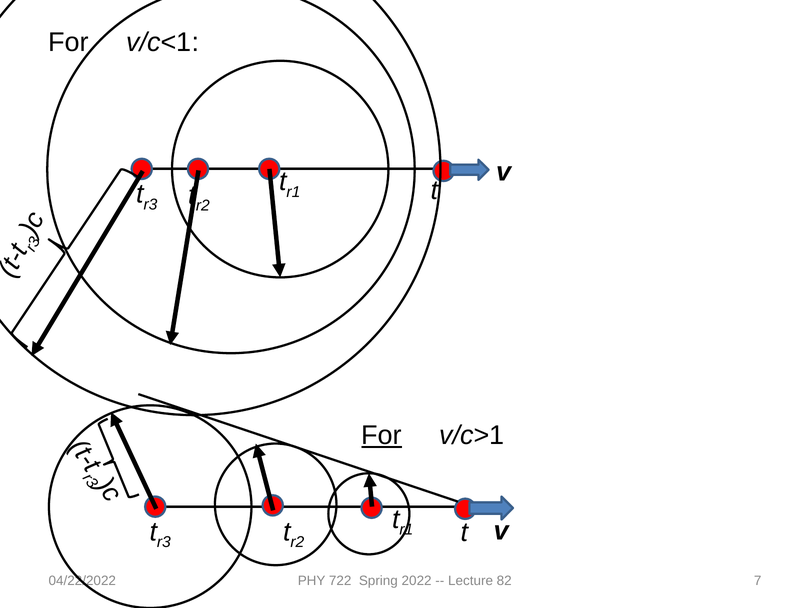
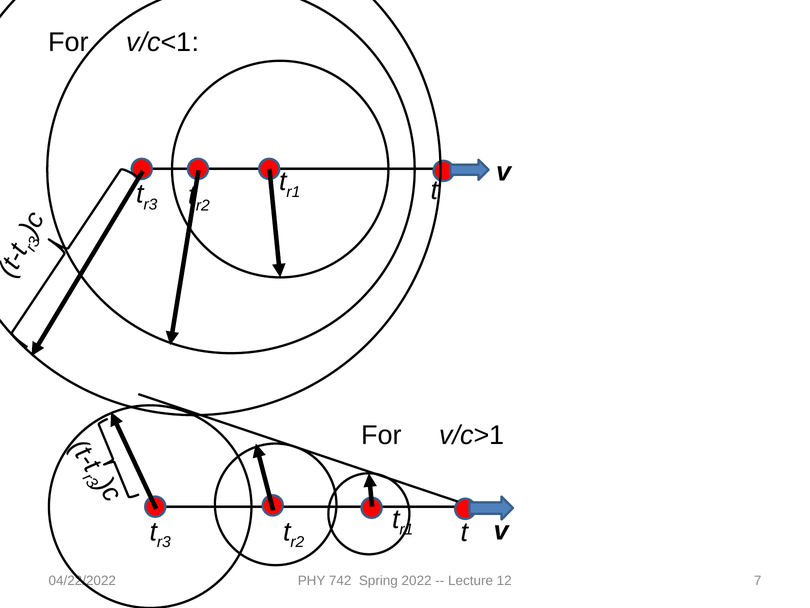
For underline: present -> none (382, 435)
722: 722 -> 742 (340, 580)
82: 82 -> 12 (504, 580)
